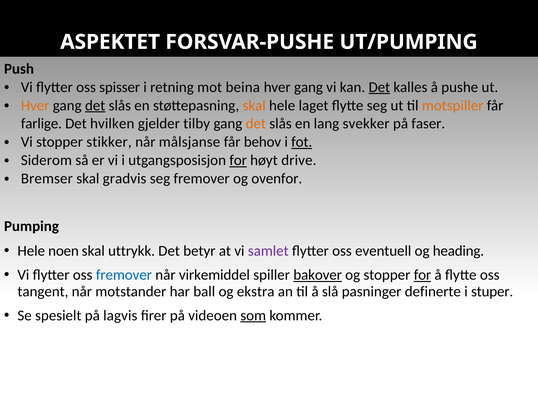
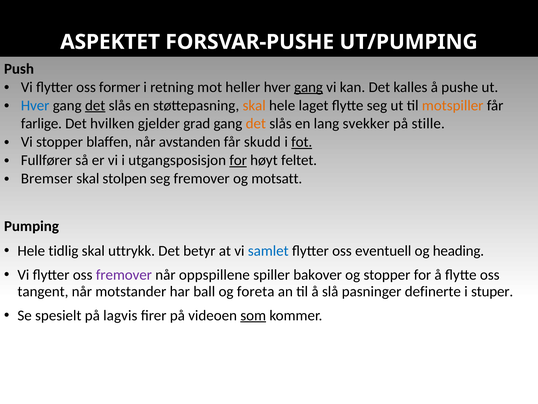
spisser: spisser -> former (120, 87)
beina: beina -> heller (243, 87)
gang underline: none -> present (308, 87)
Det underline: present -> none (379, 87)
Hver colour: orange -> blue (35, 105)
tilby: tilby -> grad (197, 124)
faser: faser -> stille (428, 124)
stikker: stikker -> blaffen (109, 142)
målsjanse: målsjanse -> avstanden (190, 142)
behov: behov -> skudd (262, 142)
Siderom: Siderom -> Fullfører (46, 160)
drive: drive -> feltet (299, 160)
gradvis: gradvis -> stolpen (125, 178)
ovenfor: ovenfor -> motsatt (277, 178)
noen: noen -> tidlig (63, 251)
samlet colour: purple -> blue (268, 251)
fremover colour: blue -> purple (124, 275)
virkemiddel: virkemiddel -> oppspillene (214, 275)
bakover underline: present -> none (318, 275)
for underline: present -> none (422, 275)
ekstra: ekstra -> foreta (256, 291)
